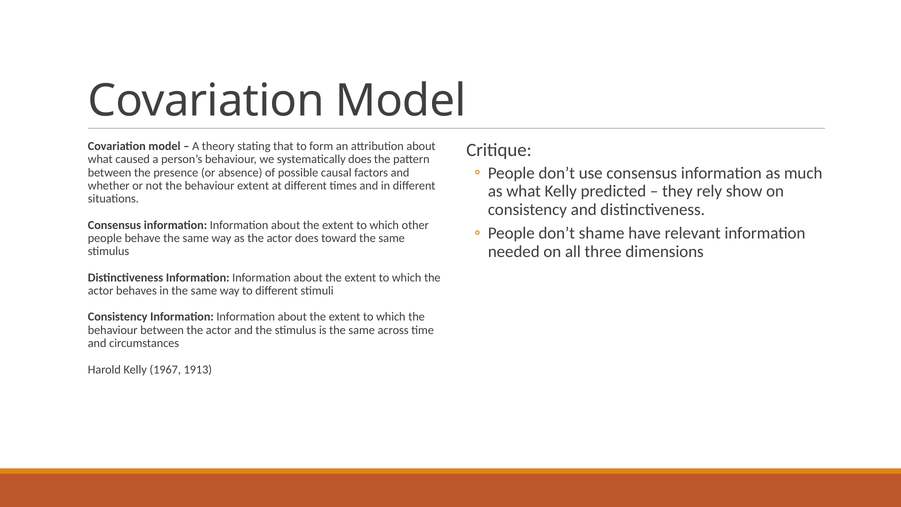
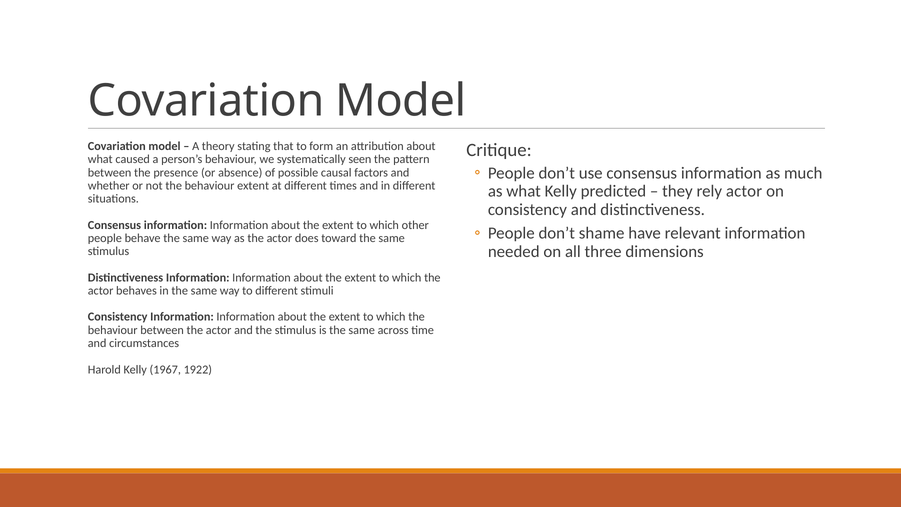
systematically does: does -> seen (360, 159)
rely show: show -> actor (744, 191)
1913: 1913 -> 1922 (198, 369)
